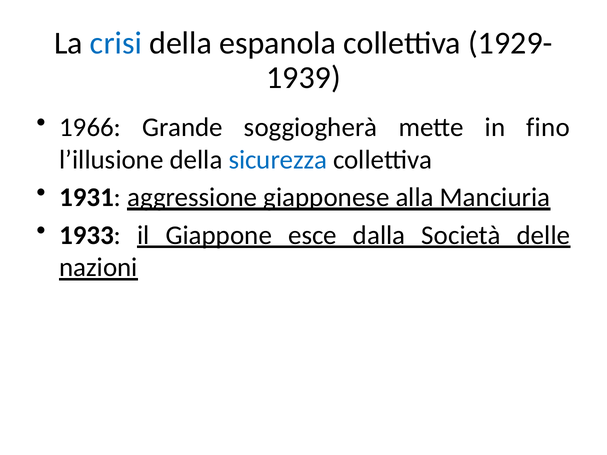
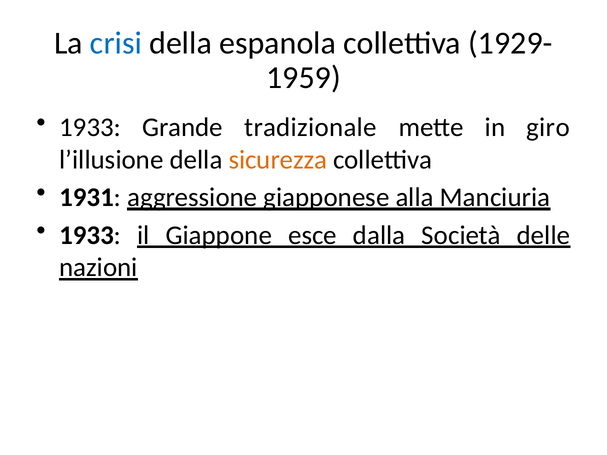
1939: 1939 -> 1959 (303, 78)
1966: 1966 -> 1933 (90, 127)
soggiogherà: soggiogherà -> tradizionale (311, 127)
fino: fino -> giro (548, 127)
sicurezza colour: blue -> orange (278, 160)
